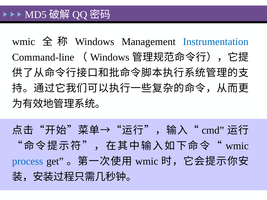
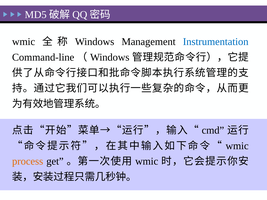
process colour: blue -> orange (28, 162)
